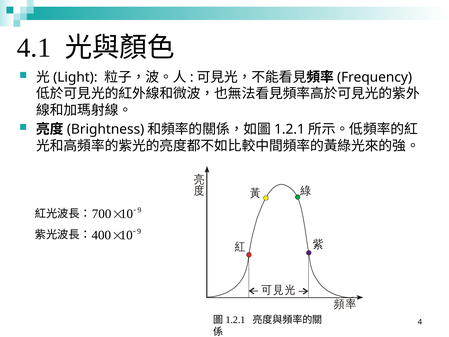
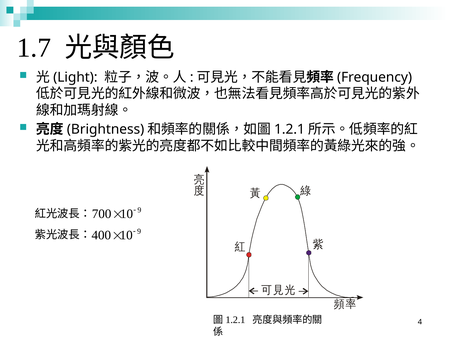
4.1: 4.1 -> 1.7 (34, 48)
